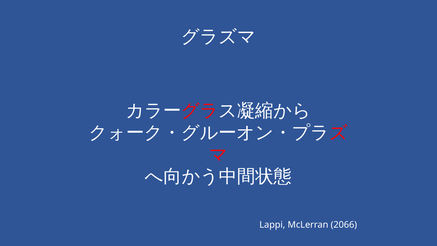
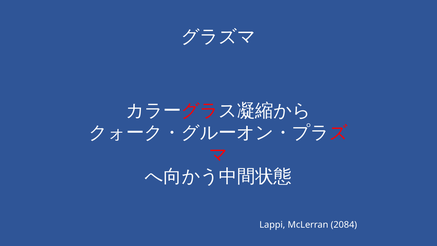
2066: 2066 -> 2084 (344, 225)
